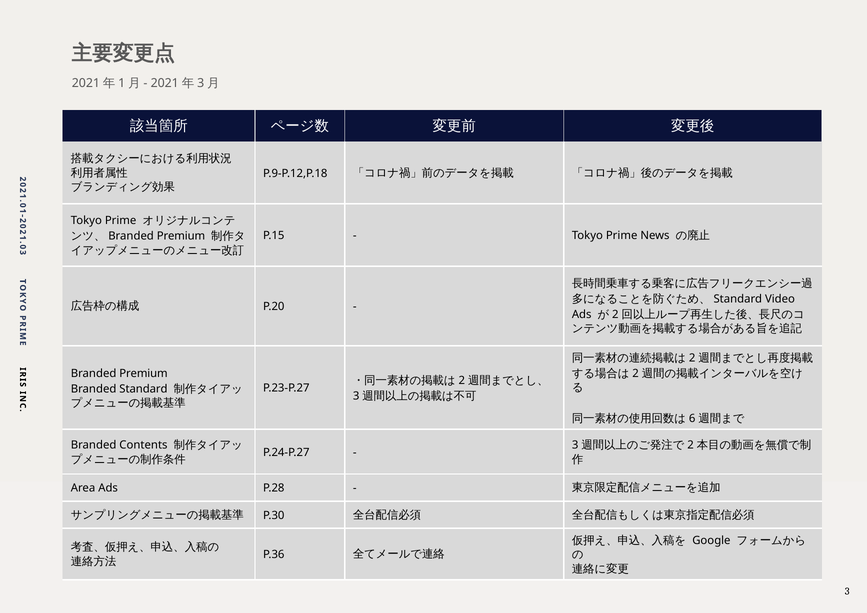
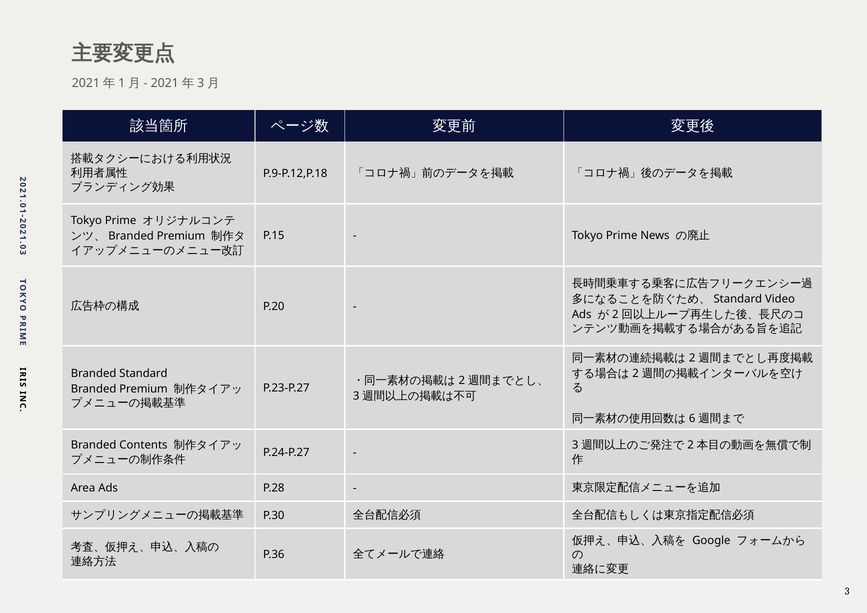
Premium: Premium -> Standard (143, 373)
Standard: Standard -> Premium (143, 389)
